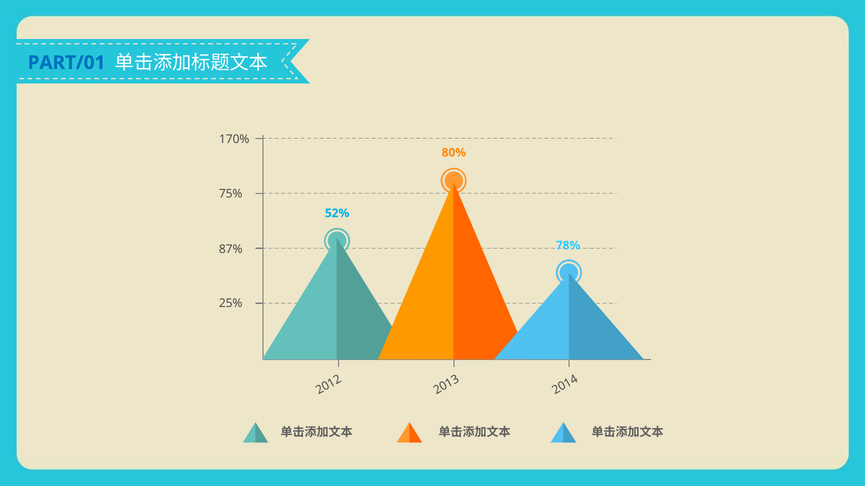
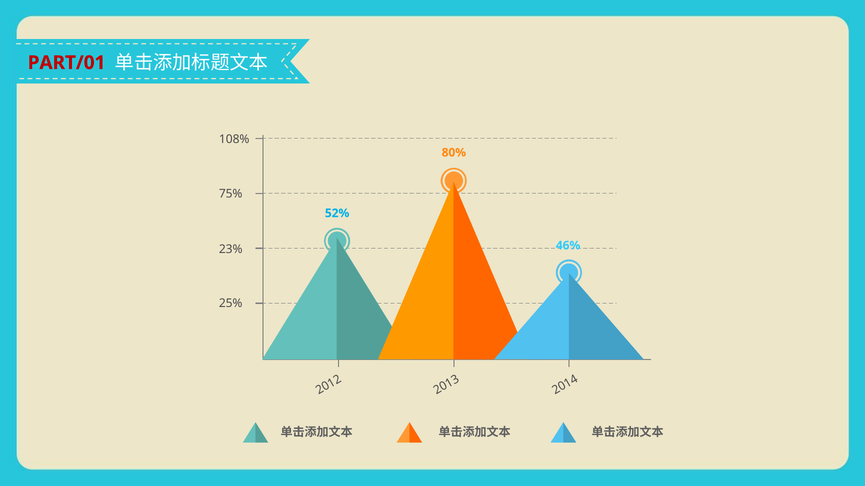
PART/01 colour: blue -> red (67, 63)
170%: 170% -> 108% (234, 139)
78%: 78% -> 46% (568, 246)
87%: 87% -> 23% (231, 249)
